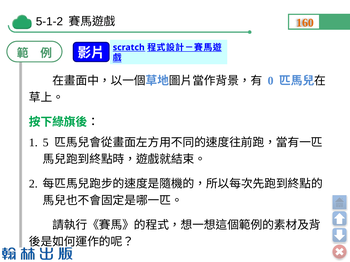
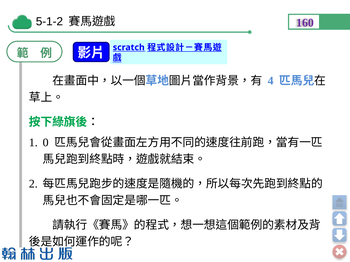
160 colour: orange -> purple (305, 23)
0: 0 -> 4 (271, 81)
5: 5 -> 0 (46, 143)
